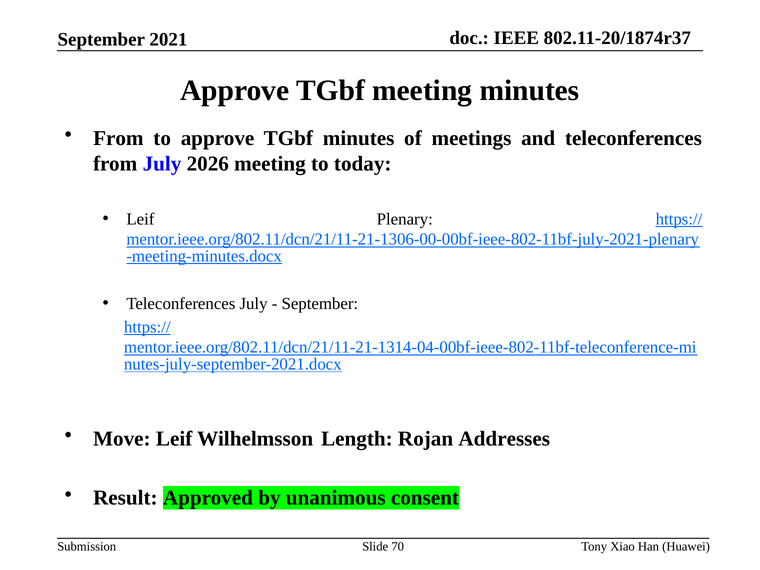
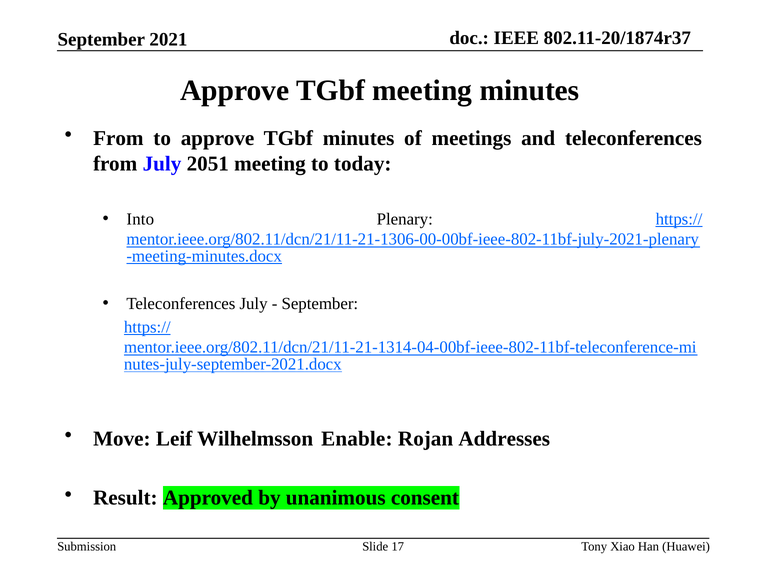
2026: 2026 -> 2051 (208, 164)
Leif: Leif -> Into (140, 219)
Length: Length -> Enable (357, 439)
70: 70 -> 17 (398, 547)
